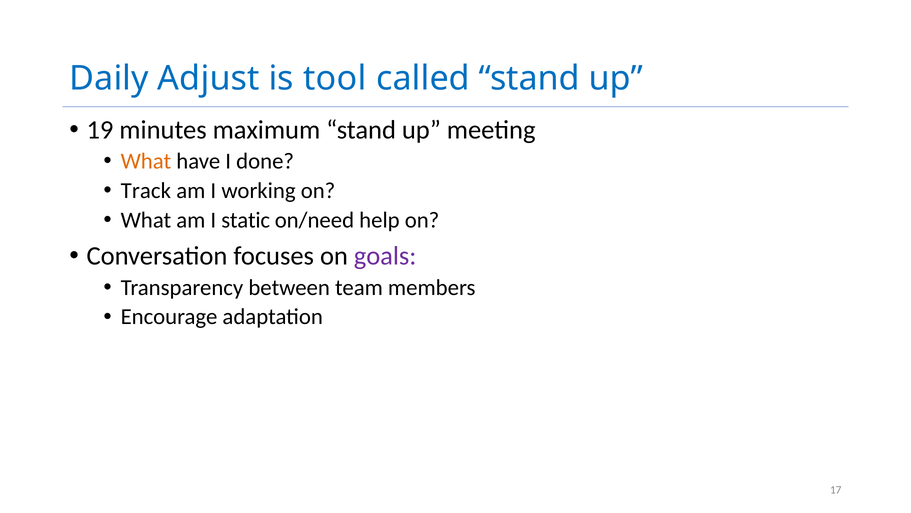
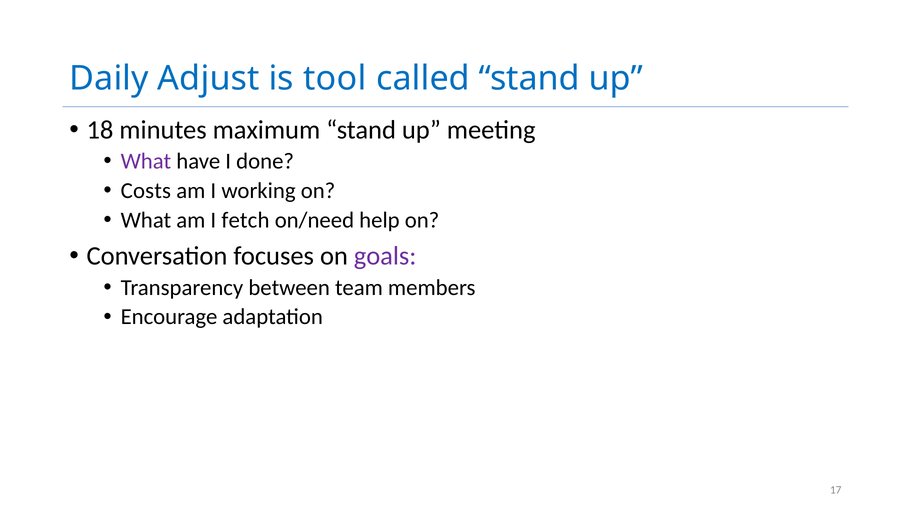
19: 19 -> 18 (100, 130)
What colour: orange -> purple (146, 161)
Track: Track -> Costs (146, 190)
static: static -> fetch (245, 220)
